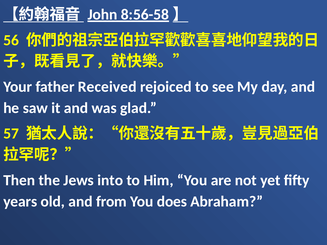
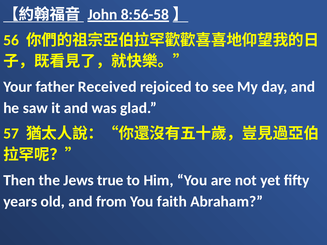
into: into -> true (110, 181)
does: does -> faith (172, 202)
